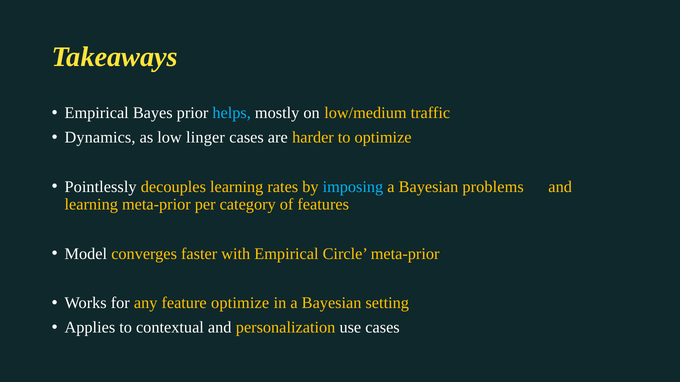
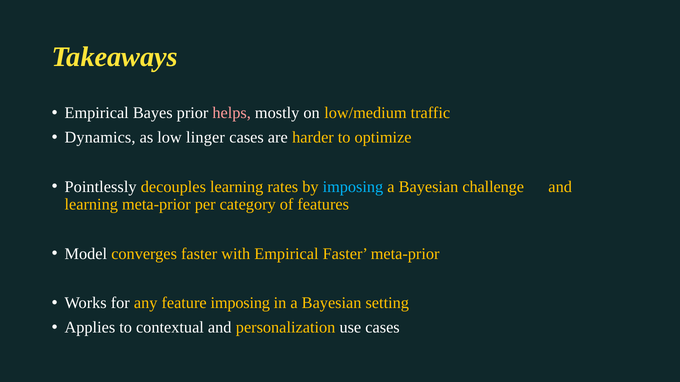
helps colour: light blue -> pink (232, 113)
problems: problems -> challenge (493, 187)
Empirical Circle: Circle -> Faster (345, 254)
feature optimize: optimize -> imposing (240, 303)
